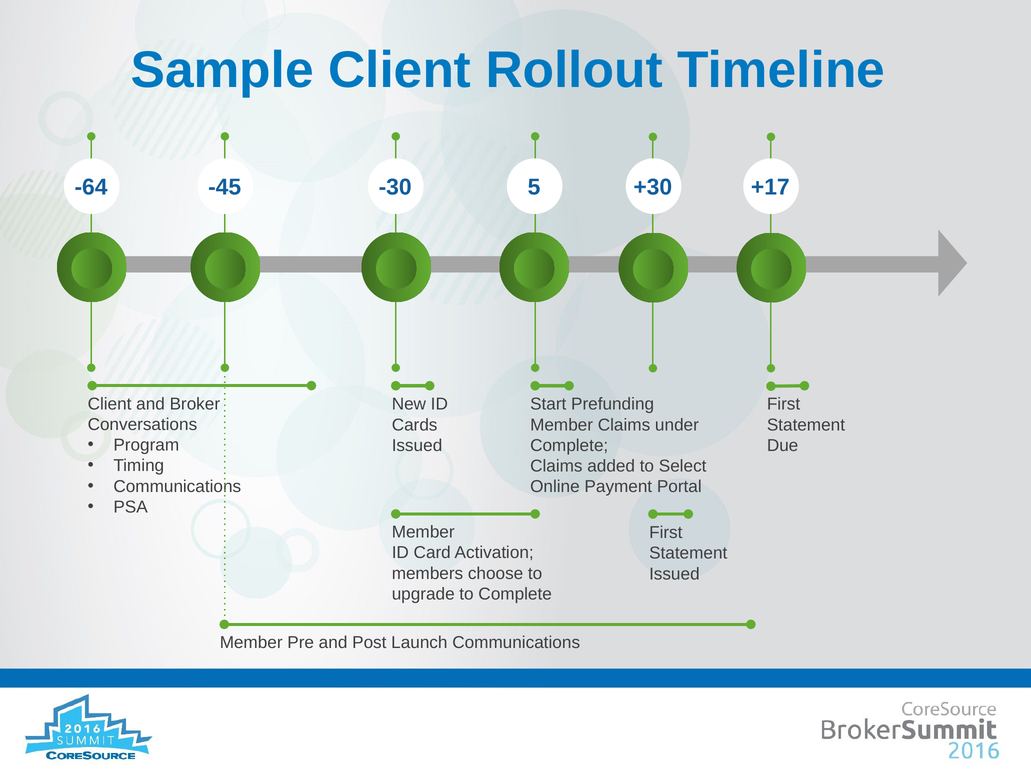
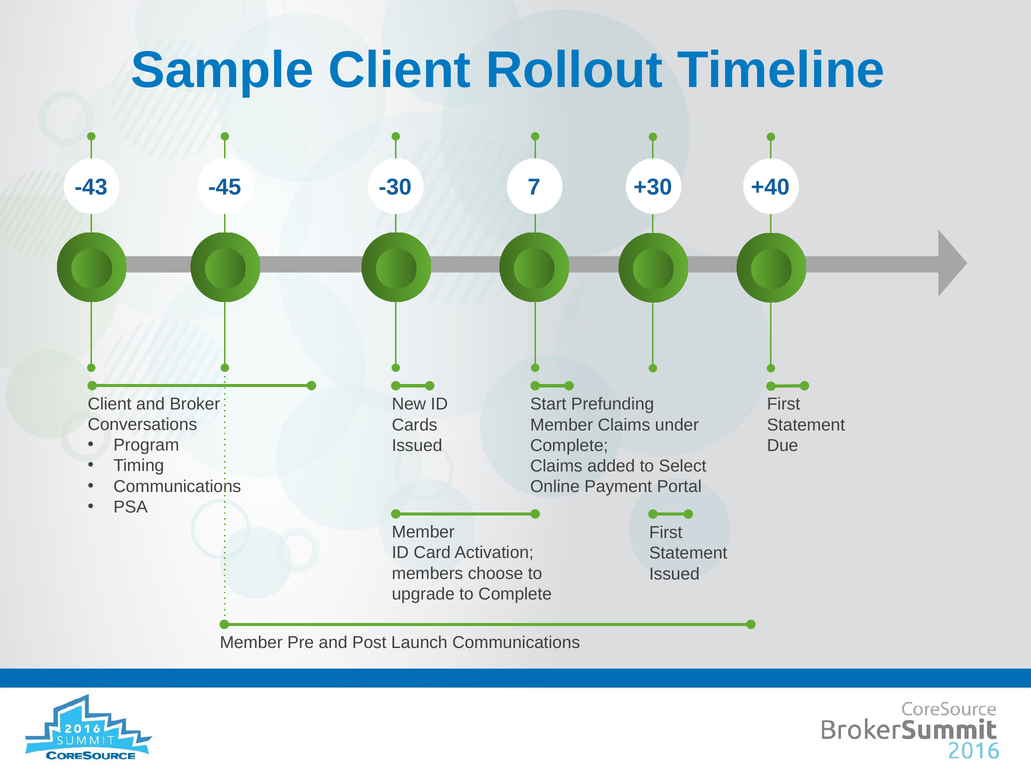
-64: -64 -> -43 (91, 187)
5: 5 -> 7 (534, 187)
+17: +17 -> +40 (770, 187)
